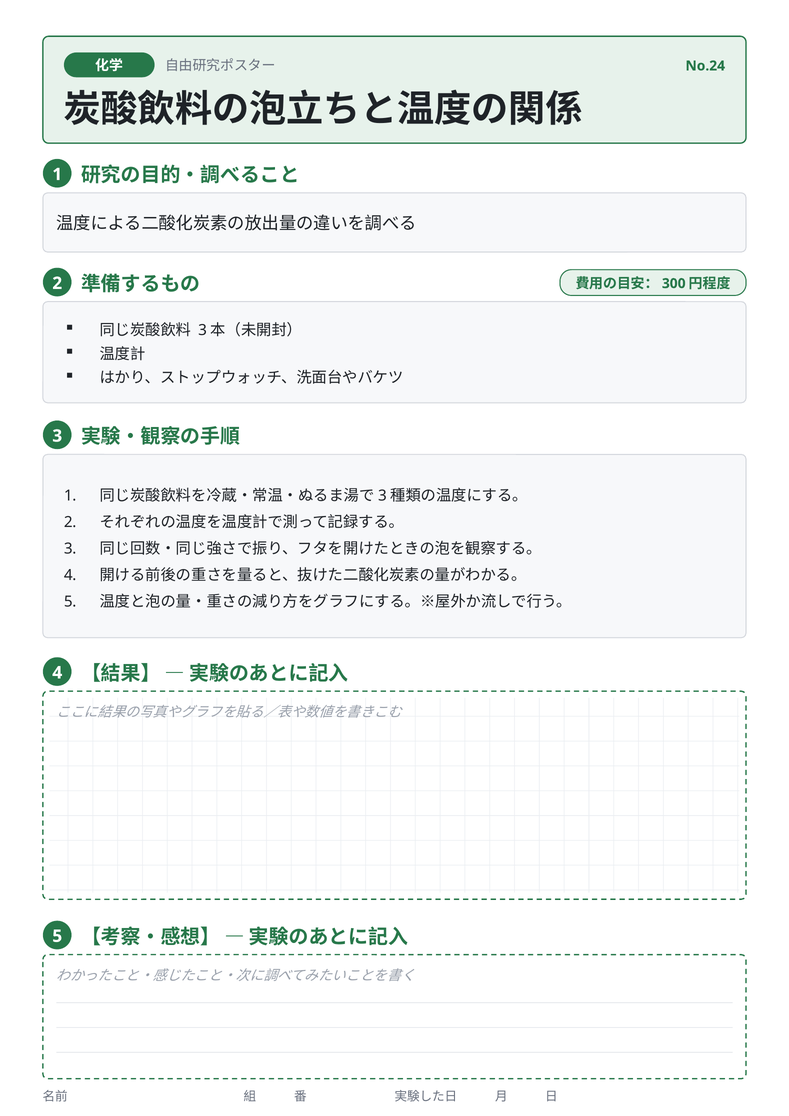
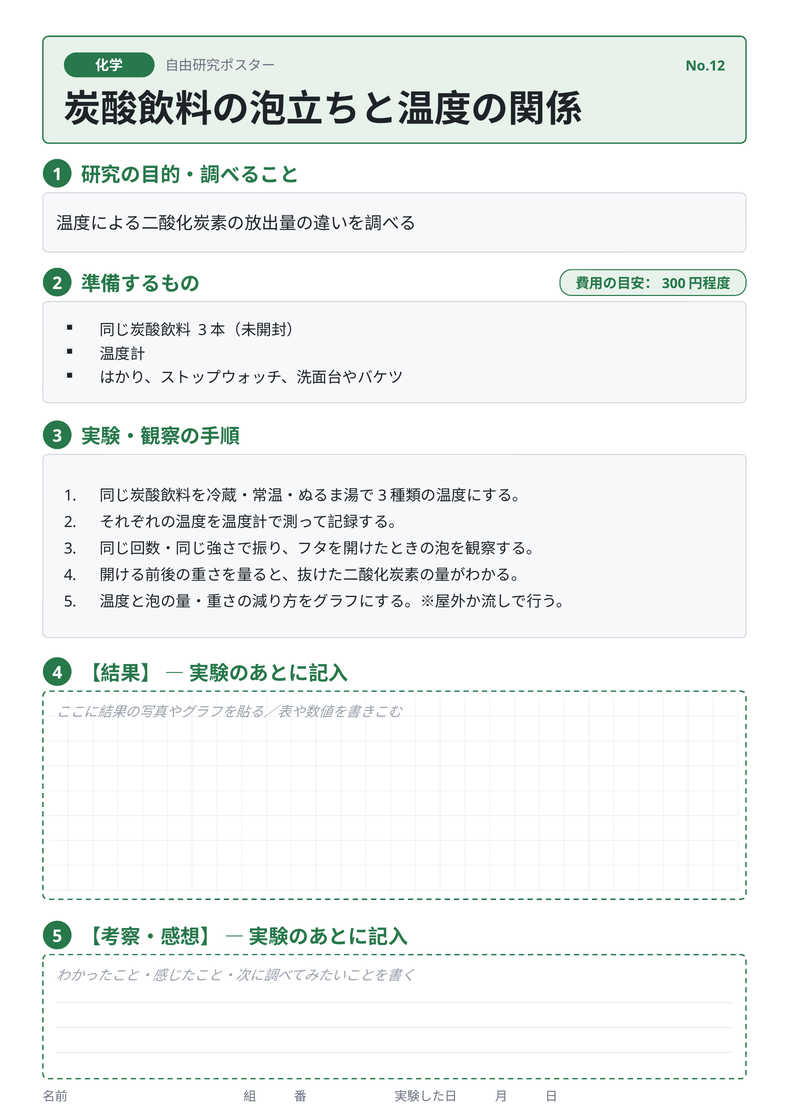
No.24: No.24 -> No.12 (705, 66)
